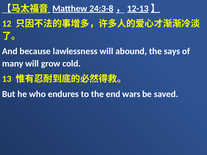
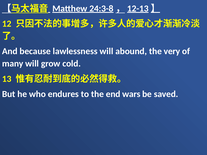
says: says -> very (172, 51)
